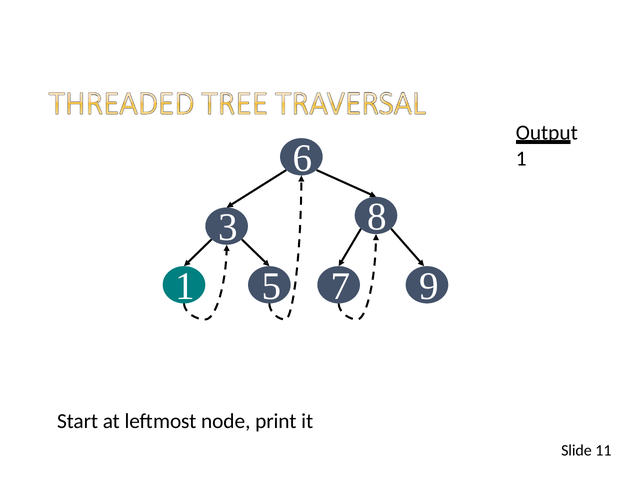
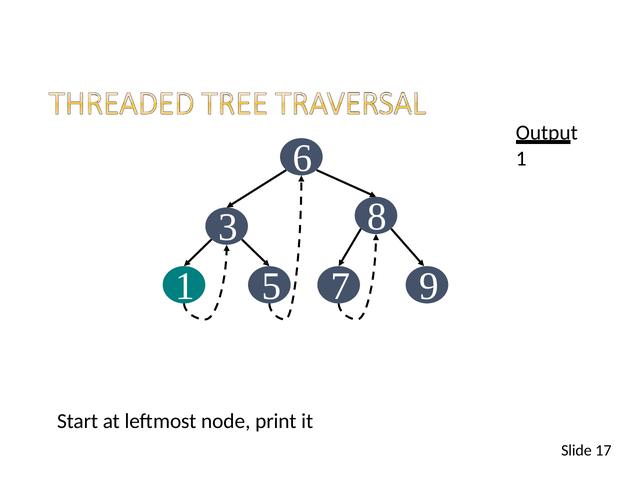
11: 11 -> 17 (603, 450)
